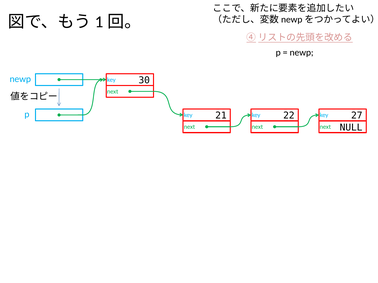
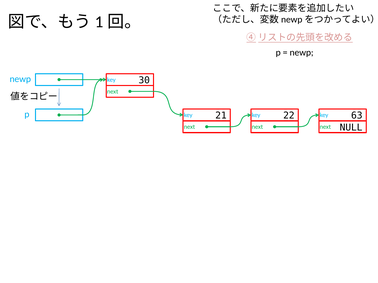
27: 27 -> 63 (357, 116)
